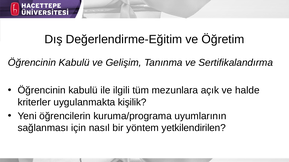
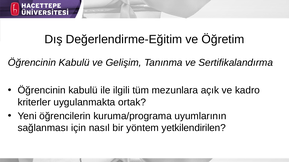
halde: halde -> kadro (247, 91)
kişilik: kişilik -> ortak (132, 103)
